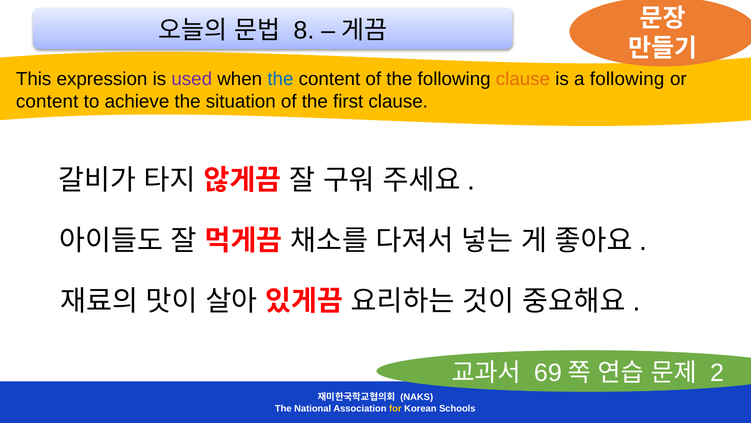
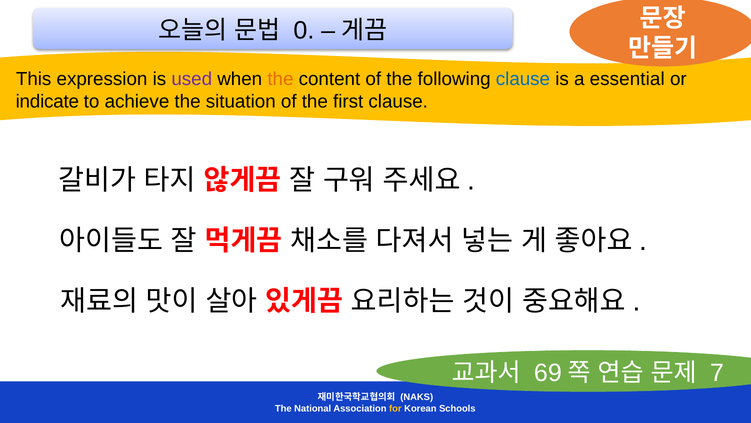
8: 8 -> 0 (304, 30)
the colour: blue -> orange (280, 79)
clause colour: orange -> blue (523, 79)
a following: following -> essential (627, 79)
content: content -> indicate (47, 101)
2: 2 -> 7 (717, 372)
